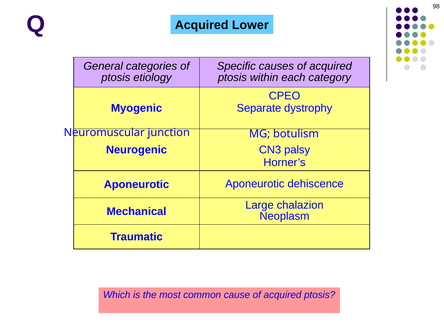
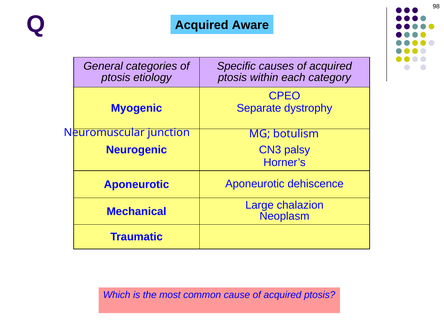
Lower: Lower -> Aware (250, 25)
